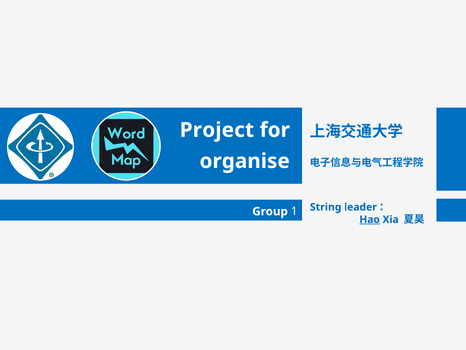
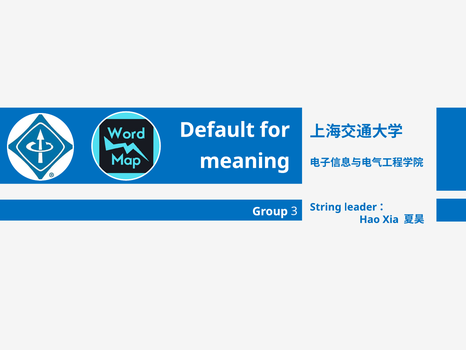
Project: Project -> Default (217, 130)
organise: organise -> meaning (245, 161)
1: 1 -> 3 (294, 211)
Hao underline: present -> none (370, 219)
